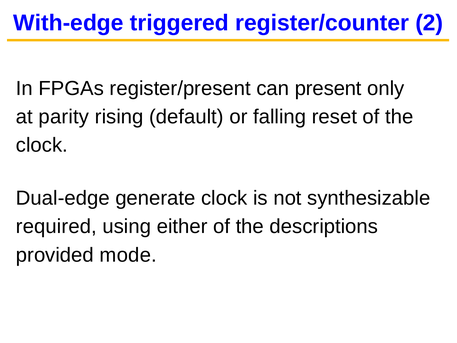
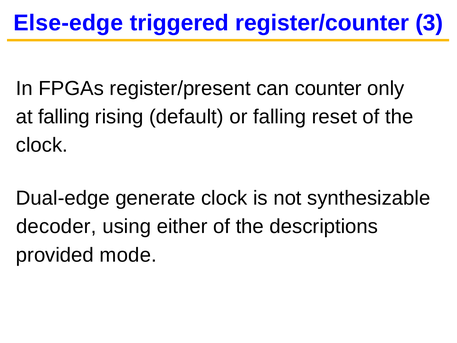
With-edge: With-edge -> Else-edge (68, 23)
2: 2 -> 3 (429, 23)
present: present -> counter (328, 88)
at parity: parity -> falling (64, 117)
required: required -> decoder (56, 226)
